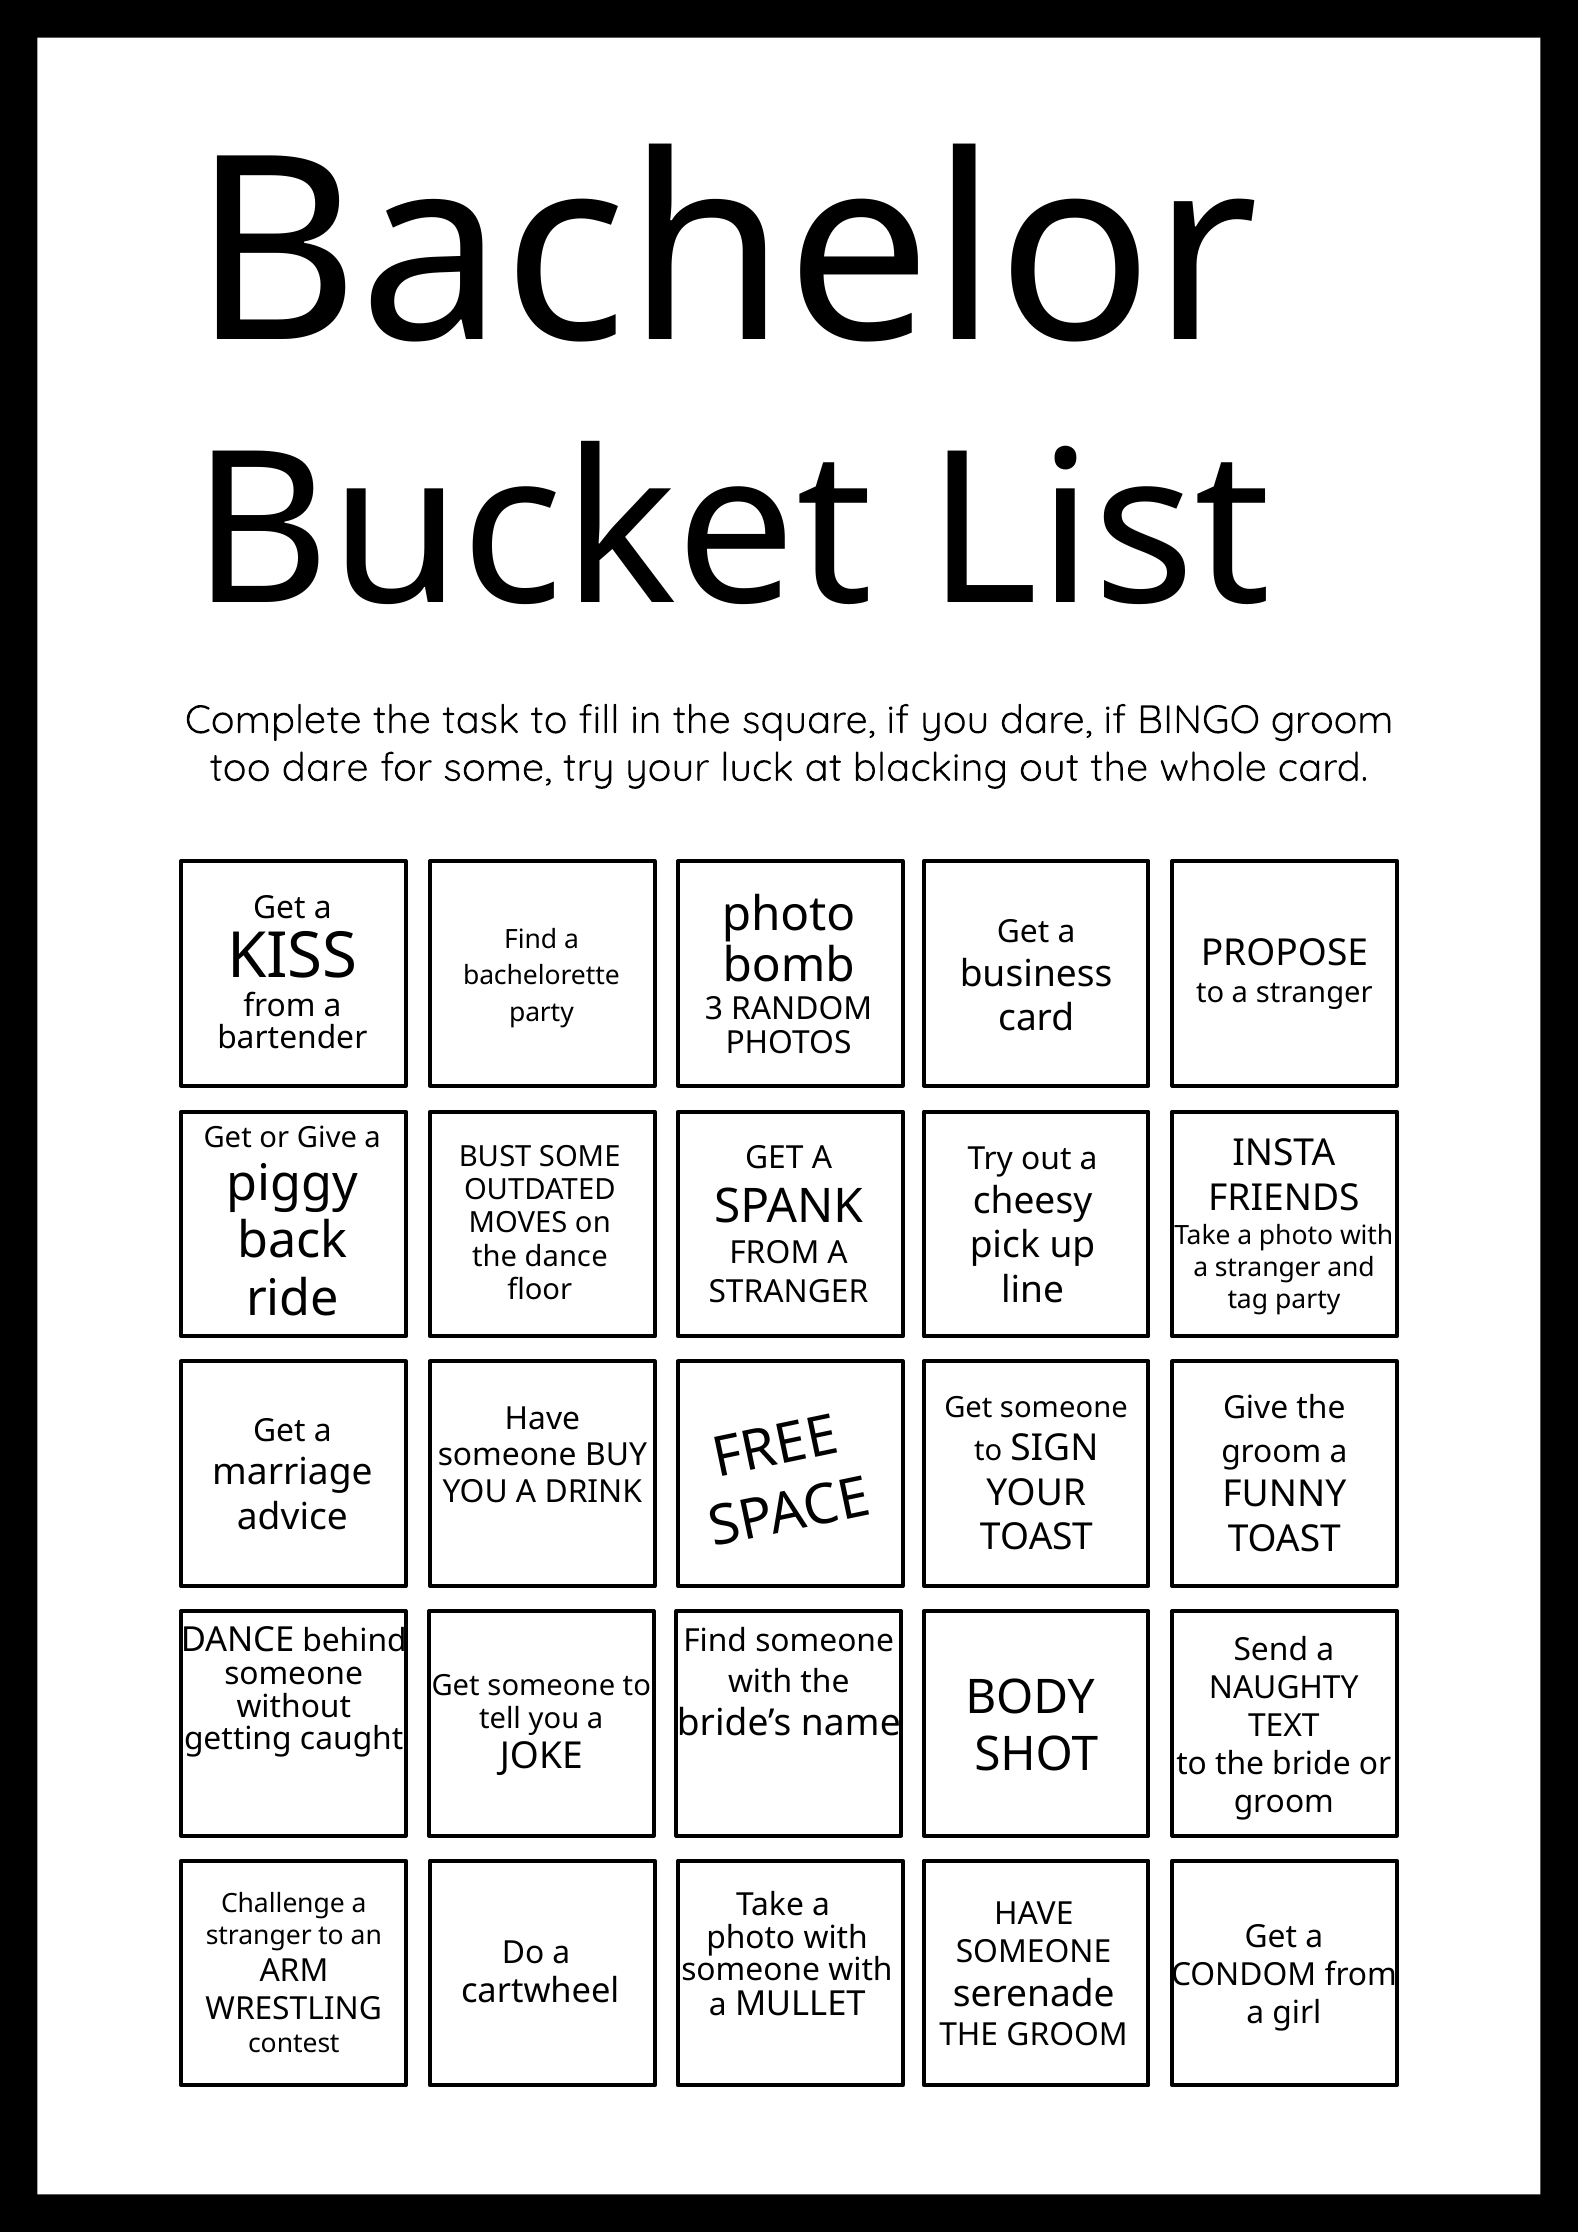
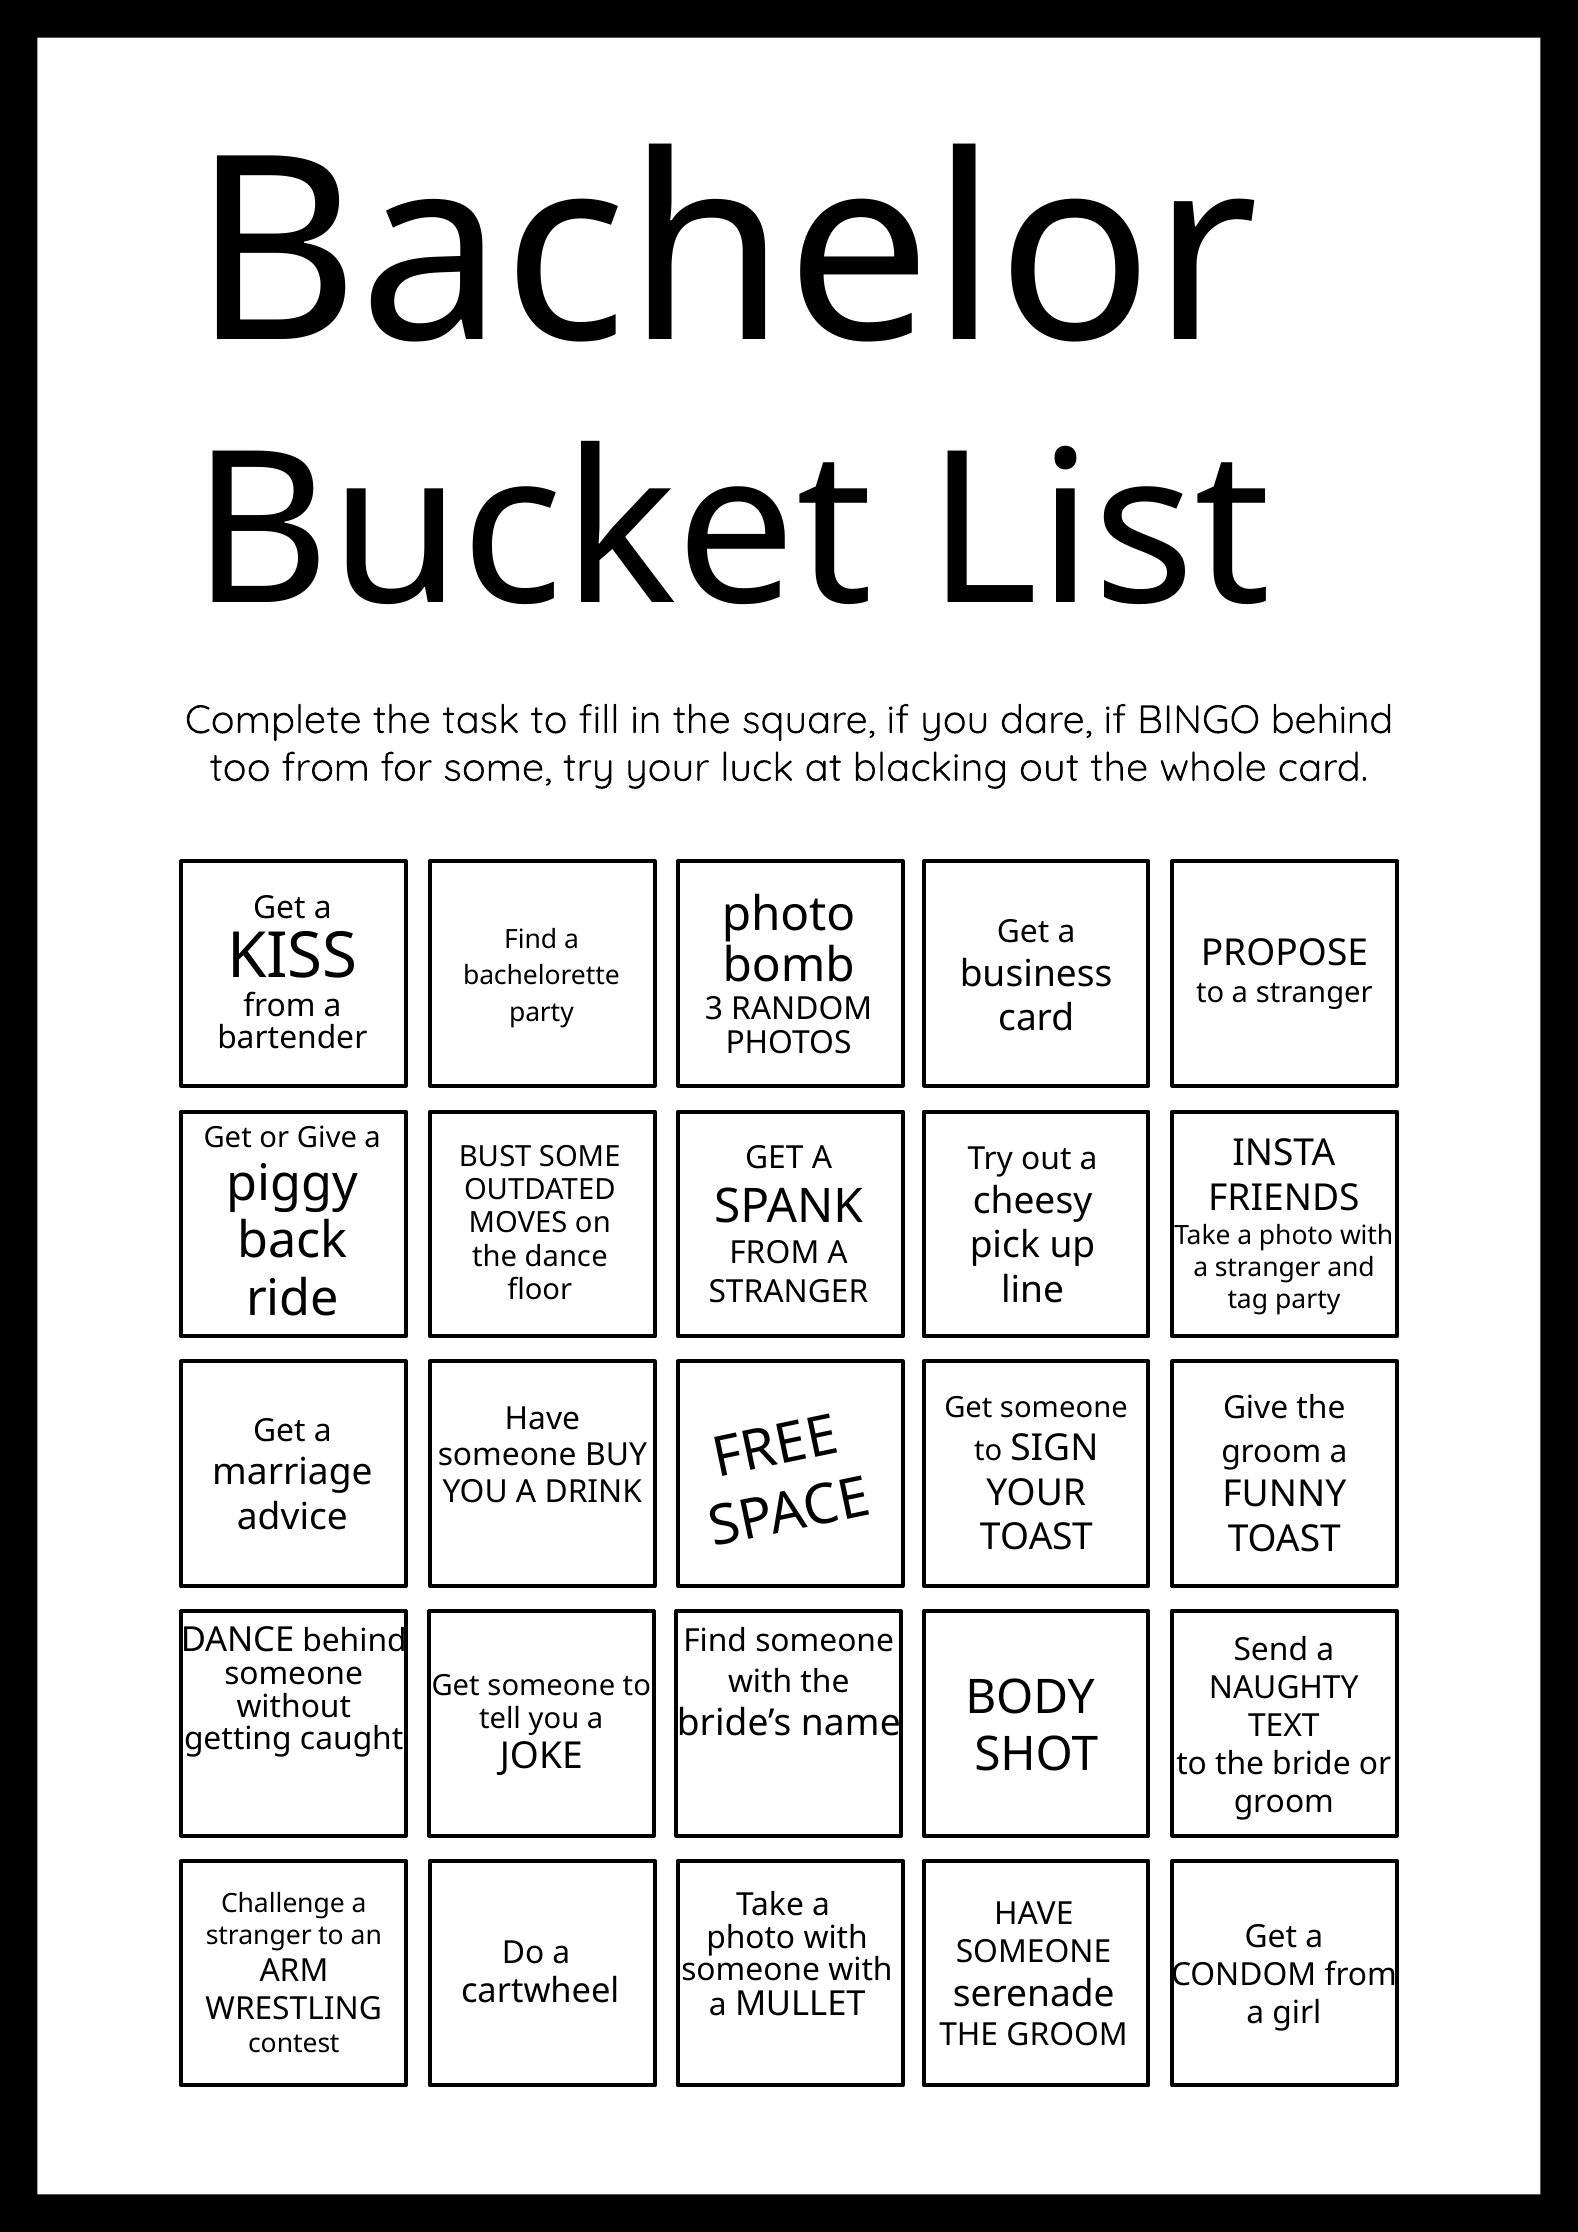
BINGO groom: groom -> behind (1332, 720)
too dare: dare -> from (326, 768)
